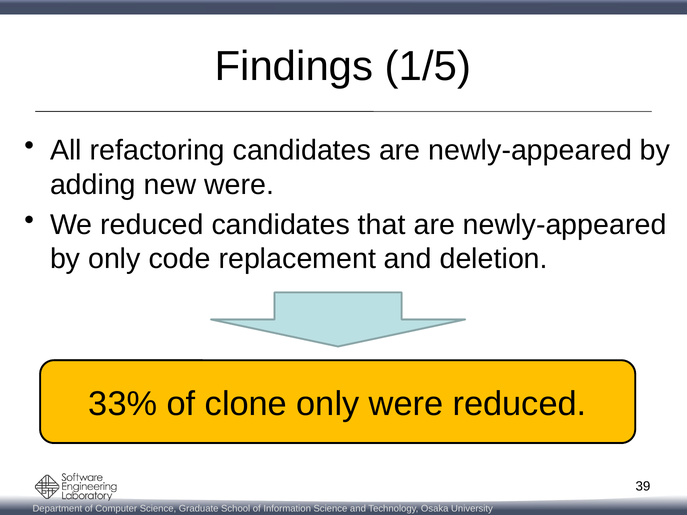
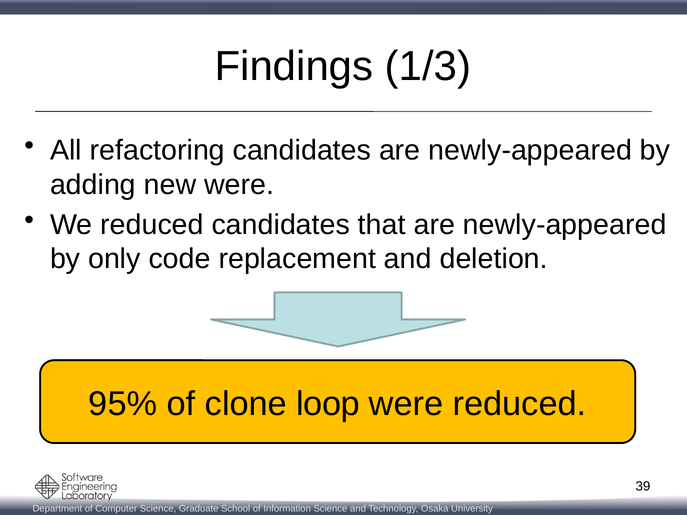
1/5: 1/5 -> 1/3 (428, 67)
33%: 33% -> 95% (123, 404)
clone only: only -> loop (328, 404)
